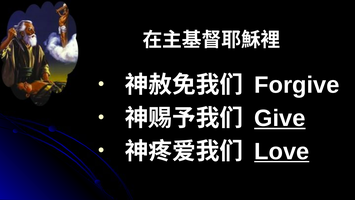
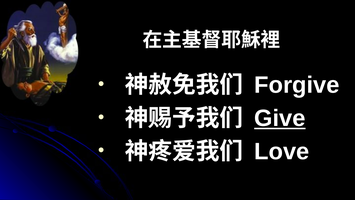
Love underline: present -> none (282, 151)
